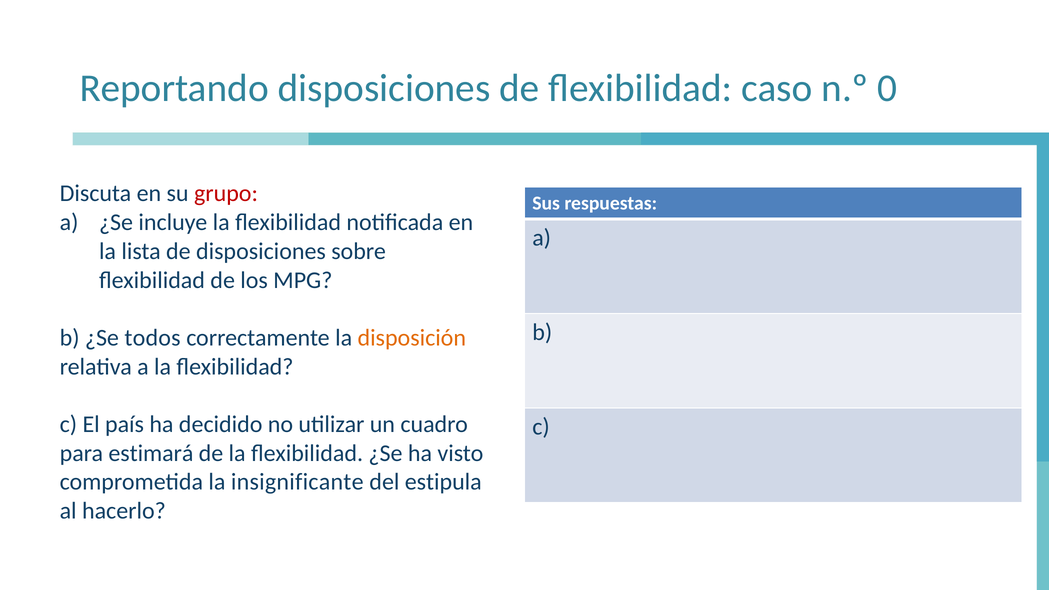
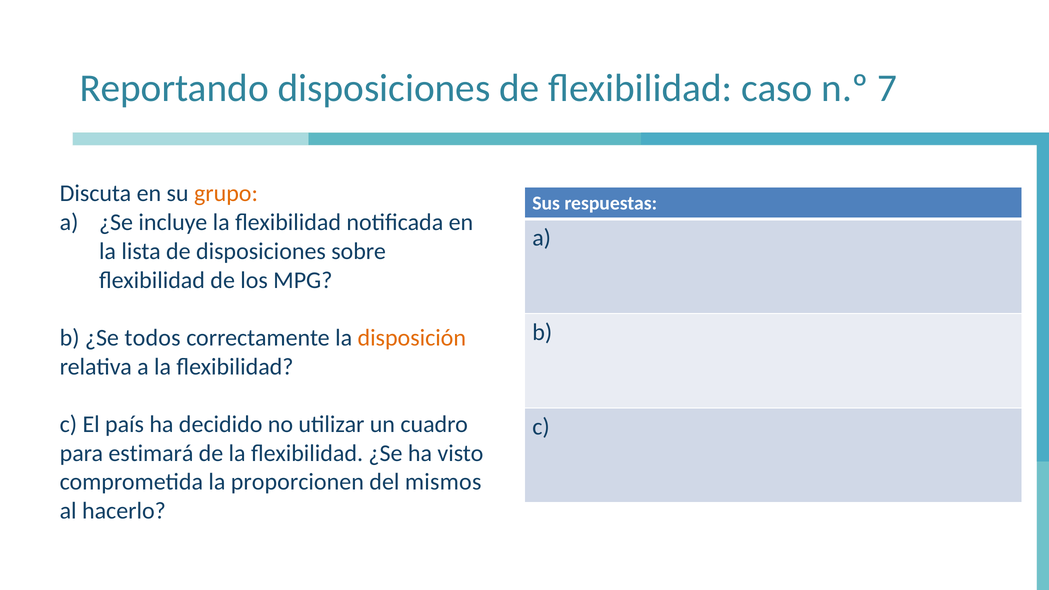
0: 0 -> 7 (887, 88)
grupo colour: red -> orange (226, 194)
insignificante: insignificante -> proporcionen (297, 482)
estipula: estipula -> mismos (443, 482)
